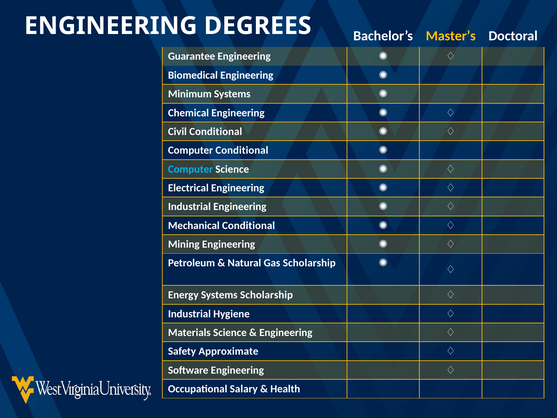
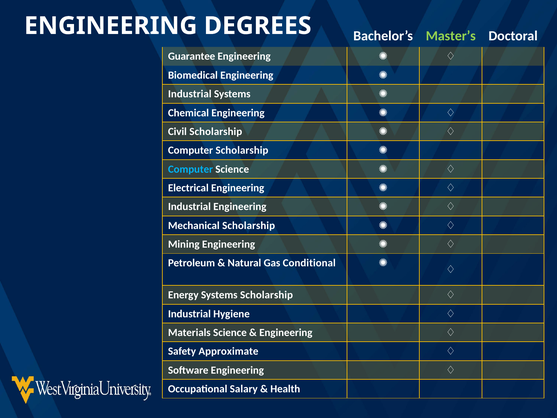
Master’s colour: yellow -> light green (451, 36)
Minimum: Minimum -> Industrial (190, 94)
Civil Conditional: Conditional -> Scholarship (216, 131)
Computer Conditional: Conditional -> Scholarship (242, 150)
Mechanical Conditional: Conditional -> Scholarship (249, 225)
Gas Scholarship: Scholarship -> Conditional (309, 263)
